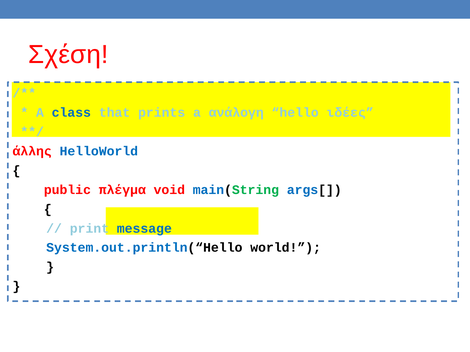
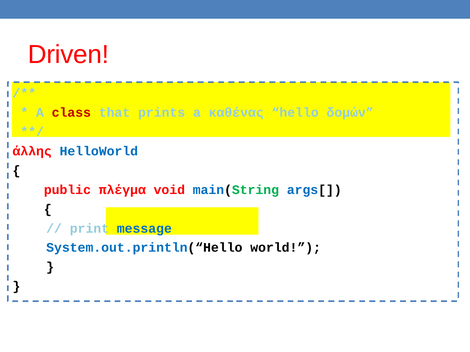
Σχέση: Σχέση -> Driven (68, 55)
class colour: blue -> red (71, 113)
ανάλογη: ανάλογη -> καθένας (236, 113)
ιδέες: ιδέες -> δομών (350, 113)
